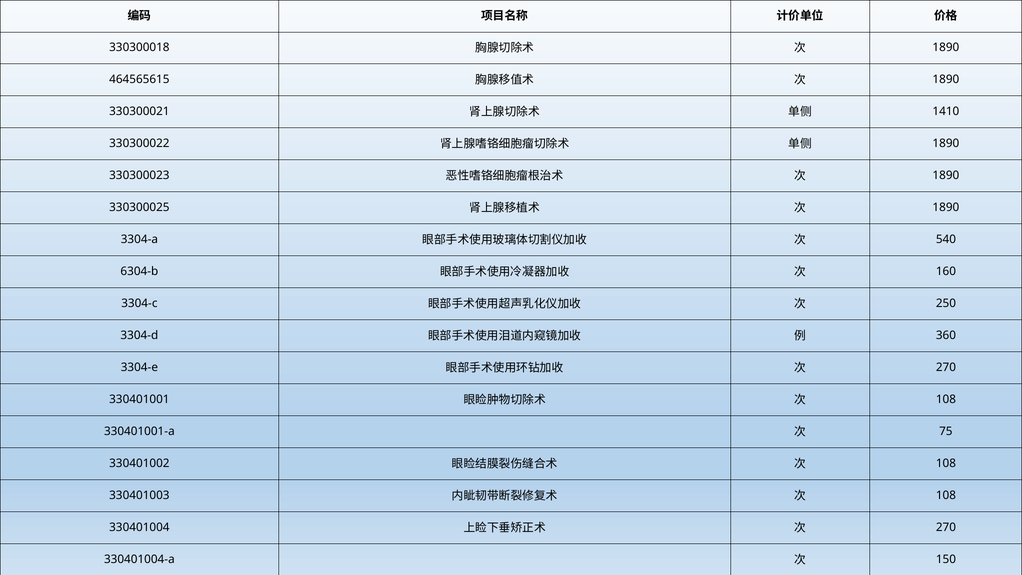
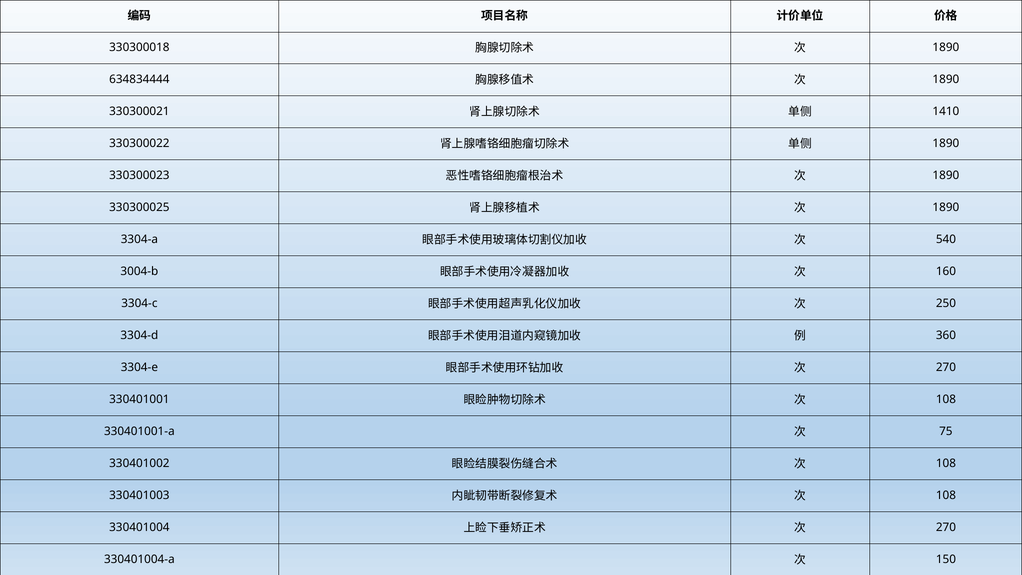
464565615: 464565615 -> 634834444 (139, 79)
6304-b: 6304-b -> 3004-b (139, 271)
